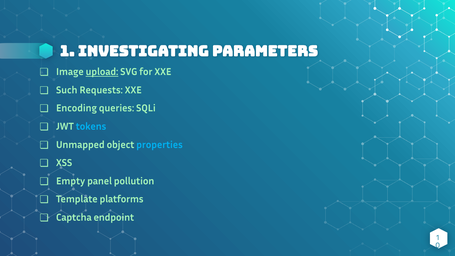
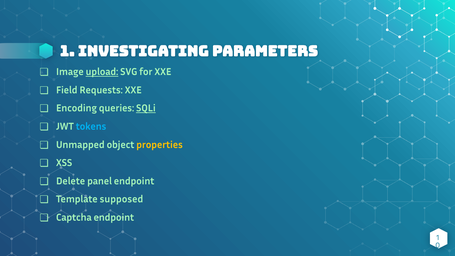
Such: Such -> Field (67, 90)
SQLi underline: none -> present (146, 108)
properties colour: light blue -> yellow (160, 145)
Empty: Empty -> Delete (71, 181)
panel pollution: pollution -> endpoint (134, 181)
platforms: platforms -> supposed (121, 199)
